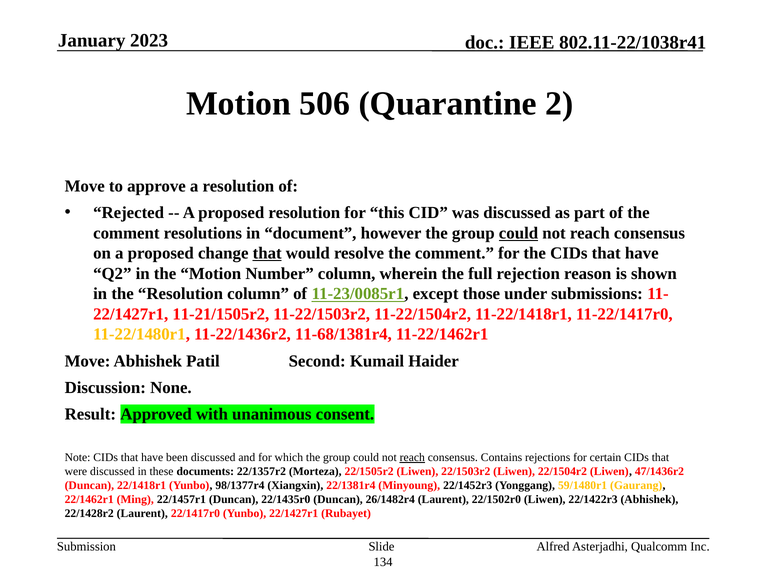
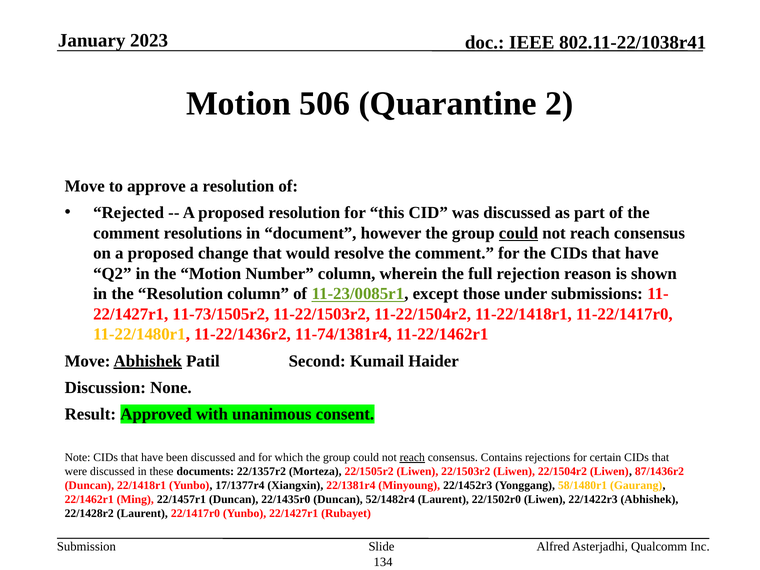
that underline: present -> none (267, 253)
11-21/1505r2: 11-21/1505r2 -> 11-73/1505r2 (221, 314)
11-68/1381r4: 11-68/1381r4 -> 11-74/1381r4 (343, 334)
Abhishek underline: none -> present (148, 361)
47/1436r2: 47/1436r2 -> 87/1436r2 (659, 471)
98/1377r4: 98/1377r4 -> 17/1377r4 (240, 485)
59/1480r1: 59/1480r1 -> 58/1480r1 (583, 485)
26/1482r4: 26/1482r4 -> 52/1482r4 (390, 499)
